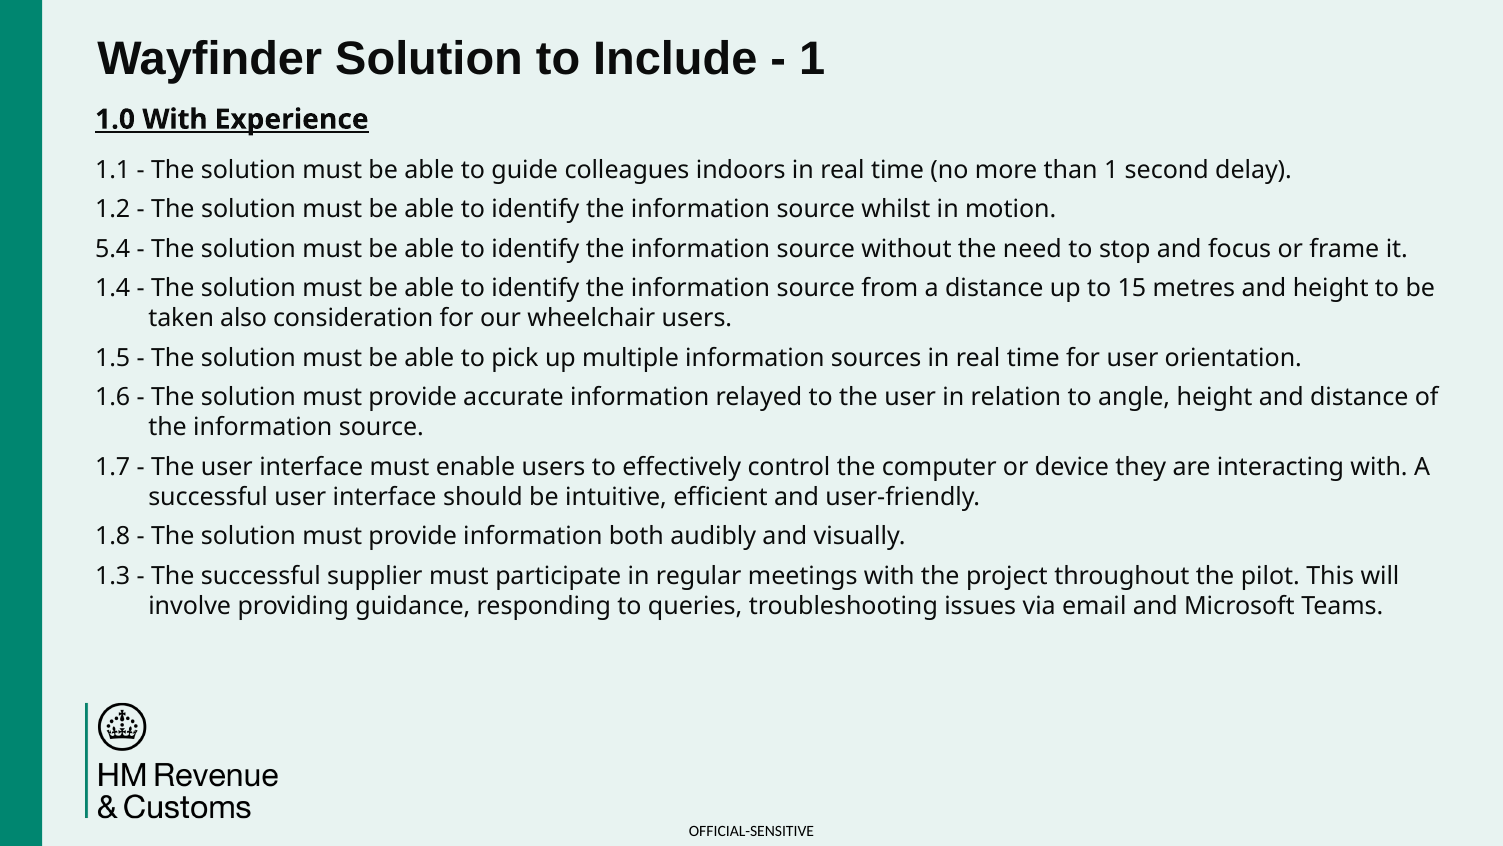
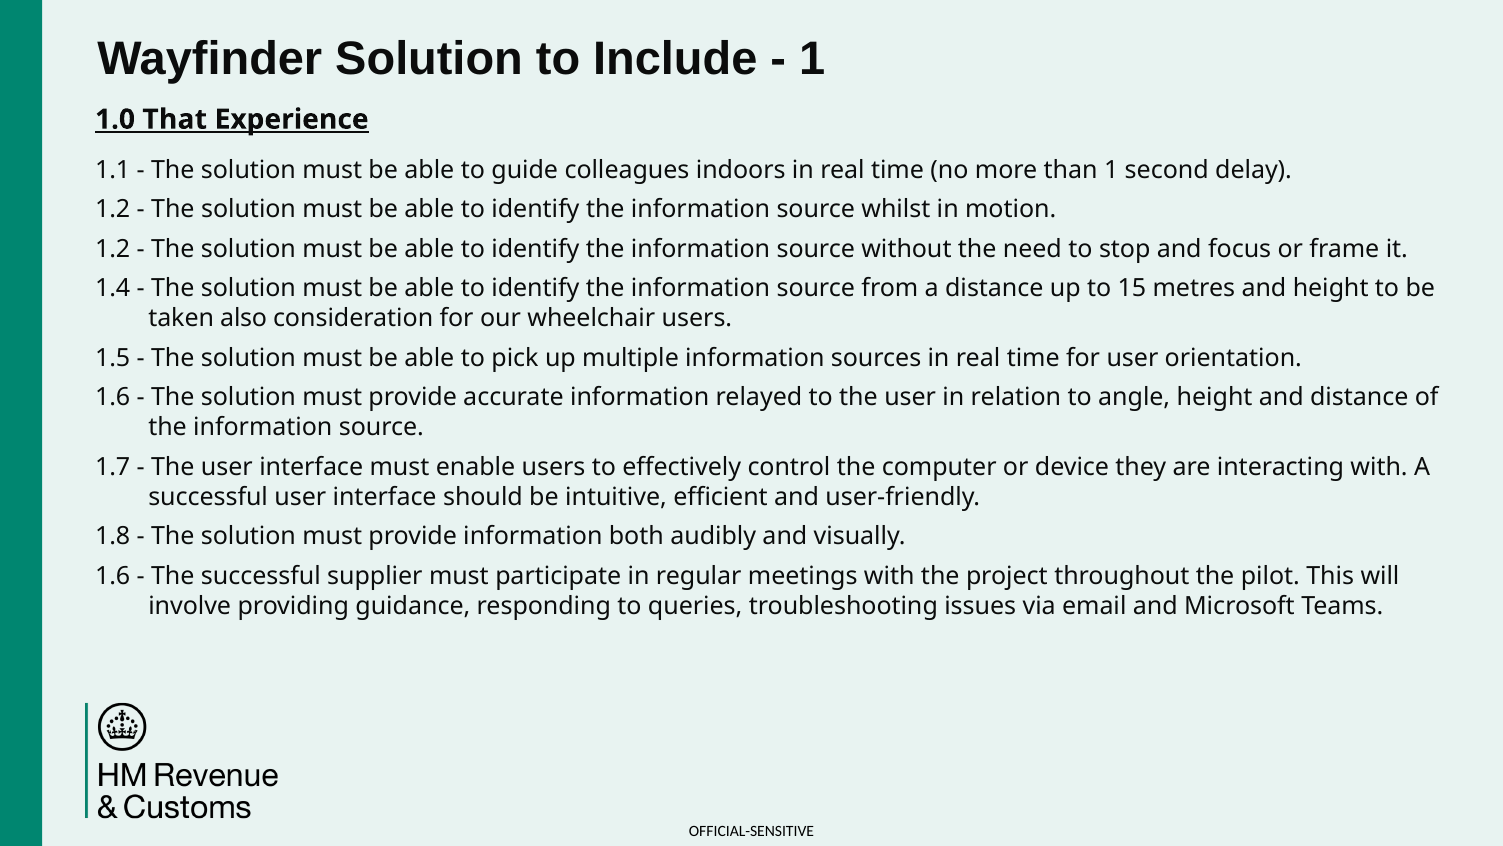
1.0 With: With -> That (175, 119)
5.4: 5.4 -> 1.2 (113, 249)
1.3: 1.3 -> 1.6 (113, 576)
